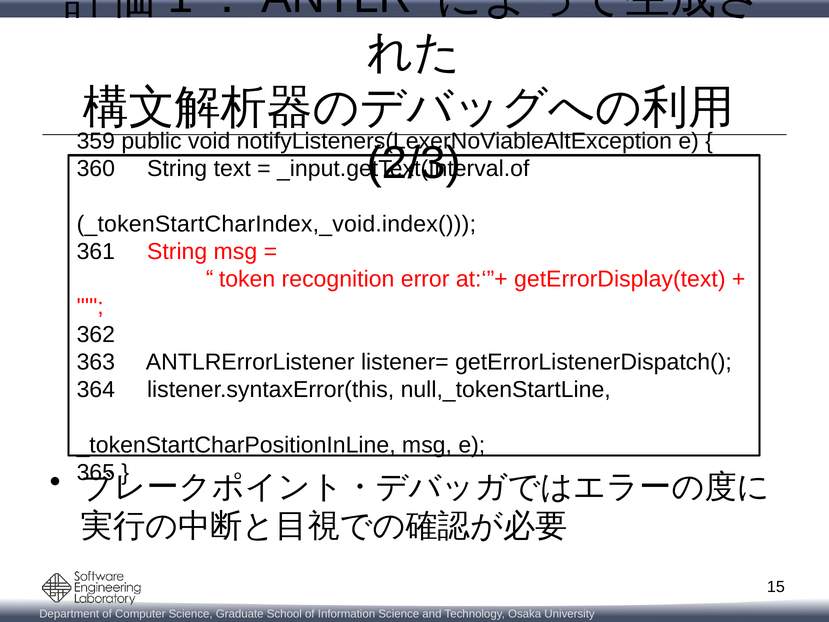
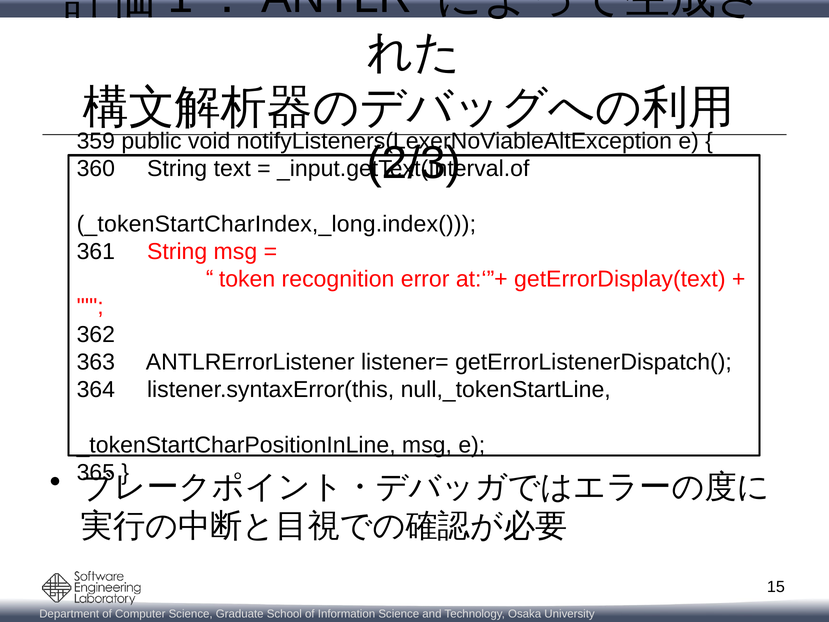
_tokenStartCharIndex,_void.index(: _tokenStartCharIndex,_void.index( -> _tokenStartCharIndex,_long.index( (276, 224)
